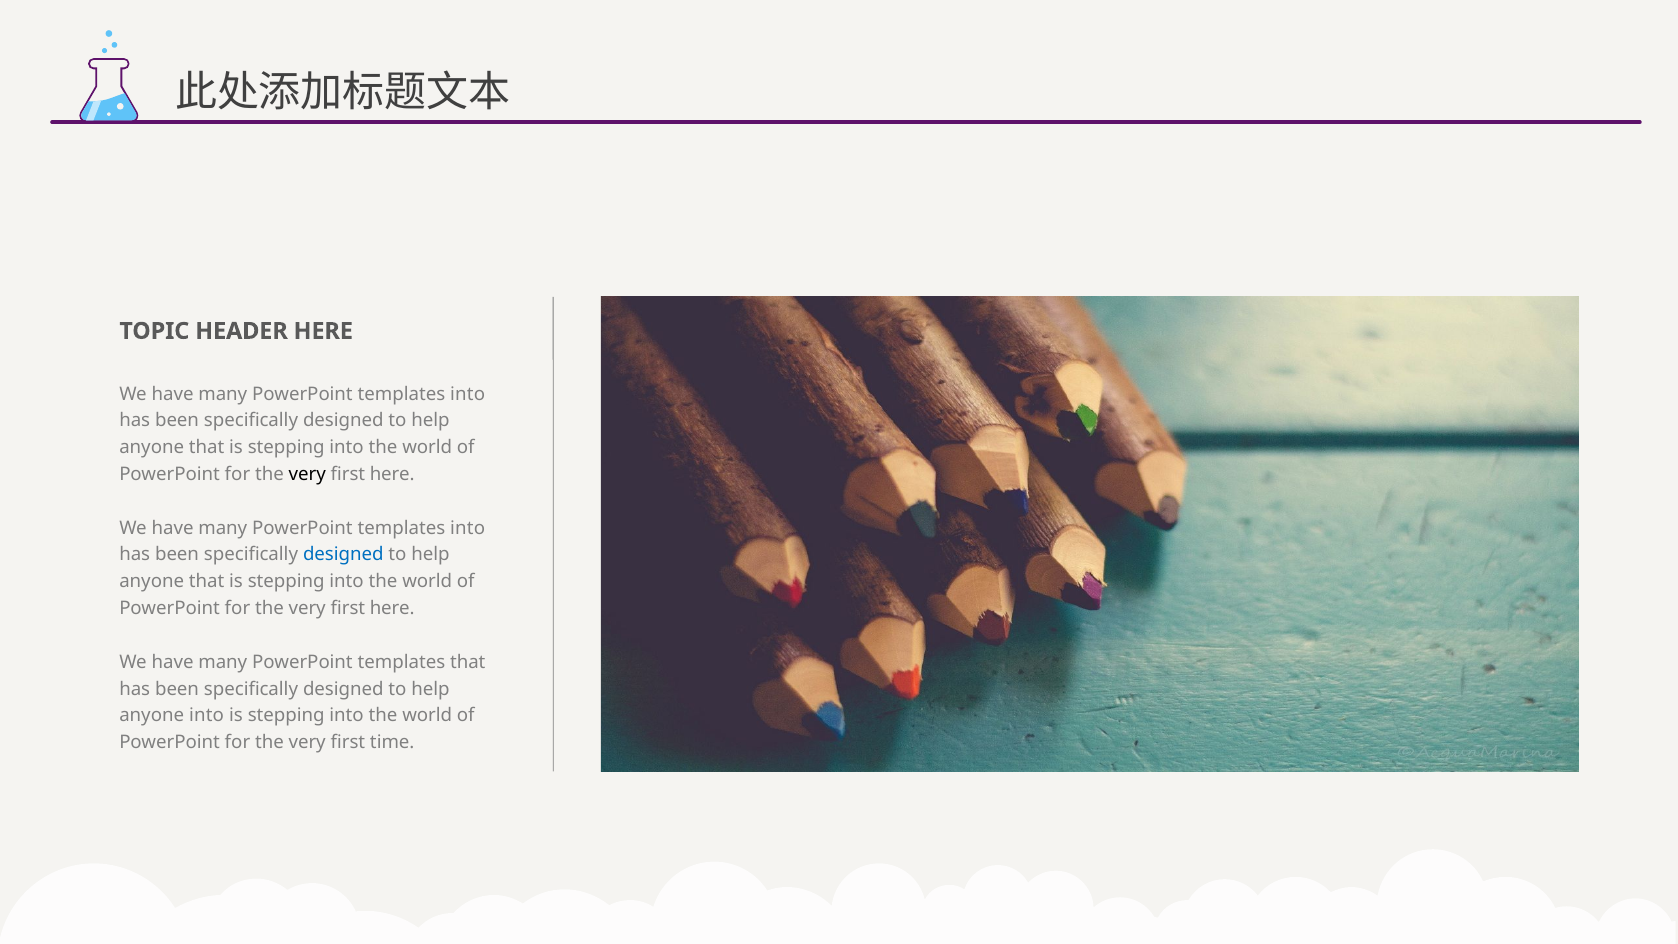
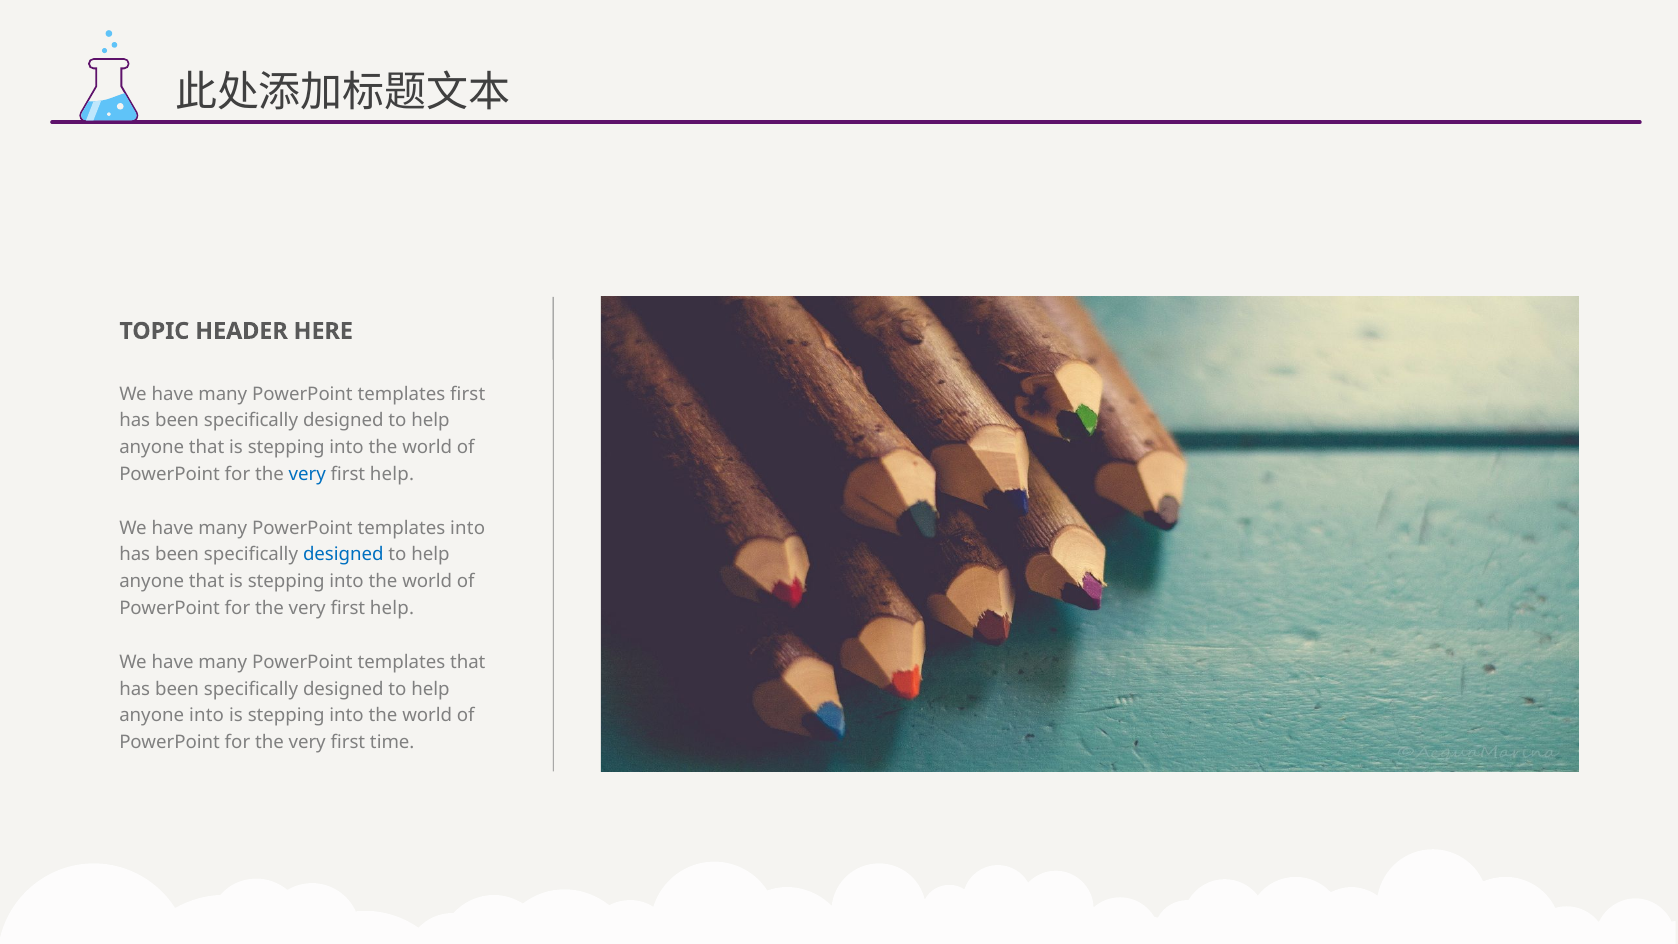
into: into -> first (468, 394)
very colour: black -> blue (307, 474)
here: here -> help (392, 474)
here: here -> help (392, 608)
